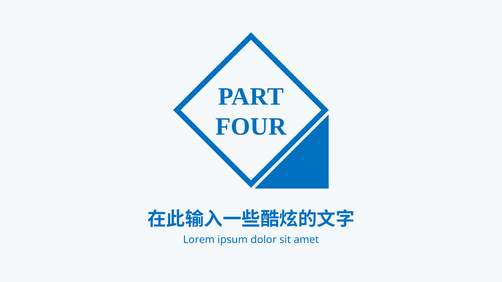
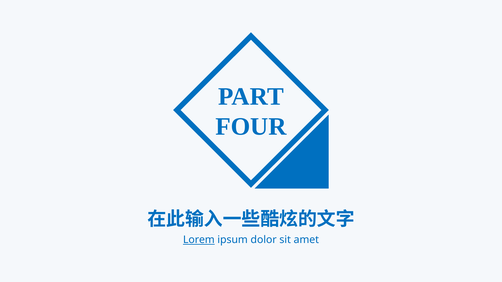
Lorem underline: none -> present (199, 240)
